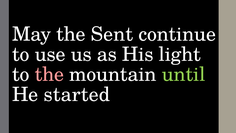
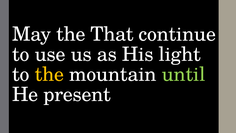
Sent: Sent -> That (112, 34)
the colour: pink -> yellow (49, 74)
started: started -> present (77, 94)
